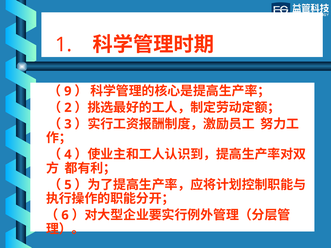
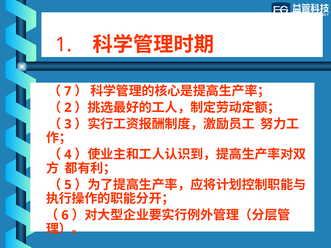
9: 9 -> 7 (68, 91)
